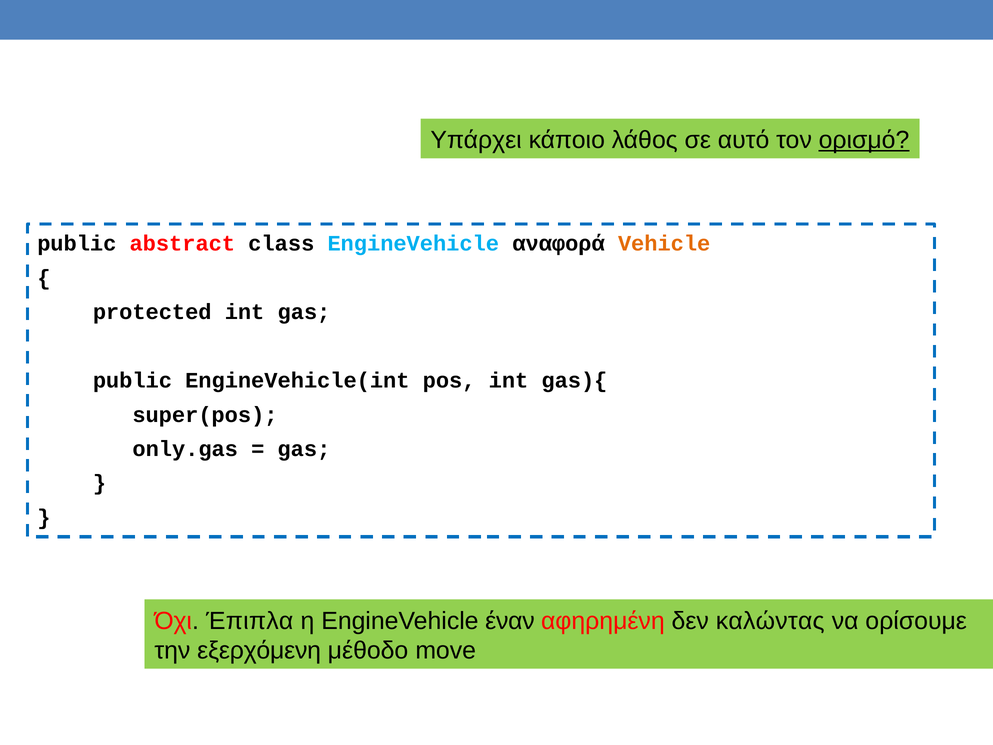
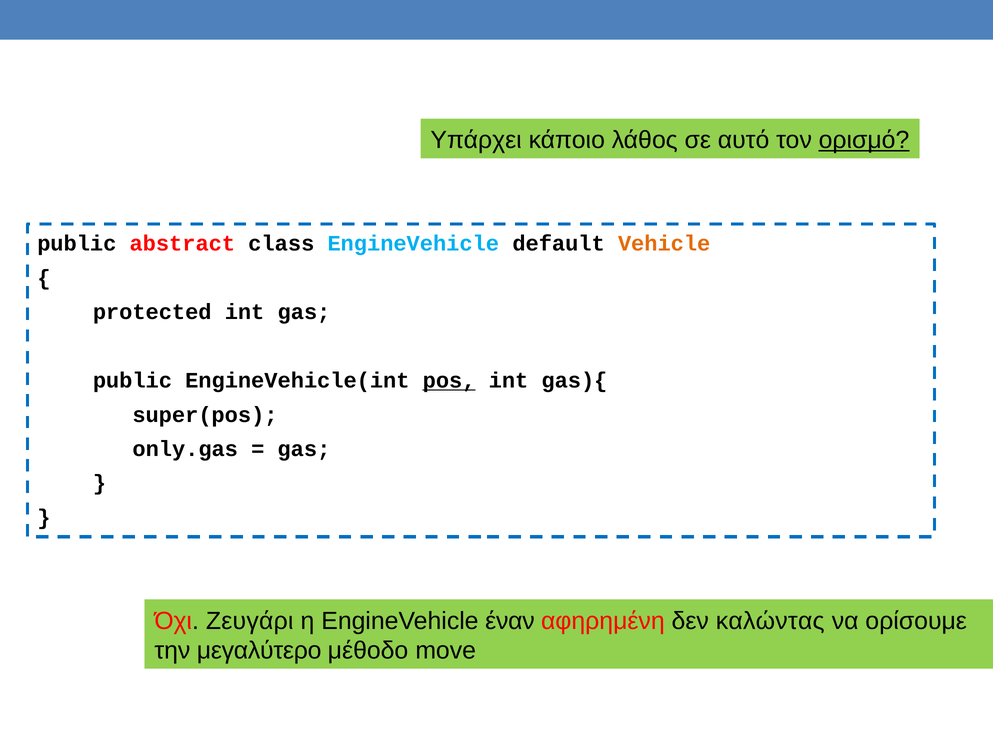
αναφορά: αναφορά -> default (559, 244)
pos underline: none -> present (449, 380)
Έπιπλα: Έπιπλα -> Ζευγάρι (250, 621)
εξερχόμενη: εξερχόμενη -> μεγαλύτερο (259, 650)
